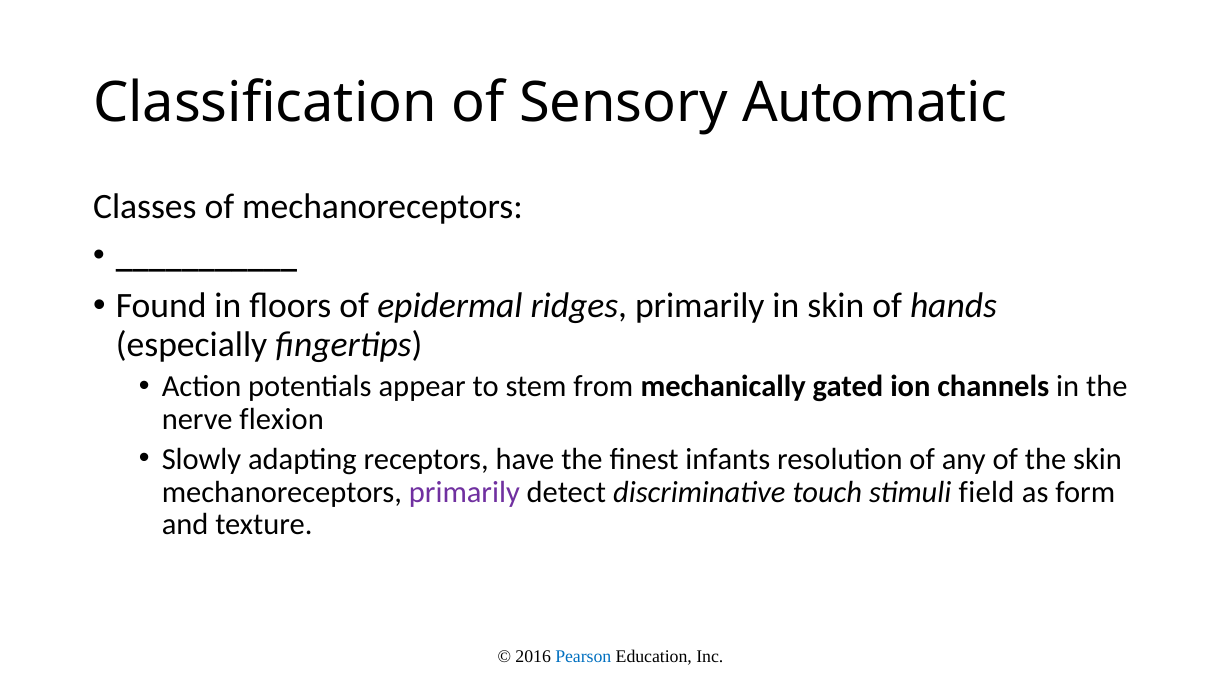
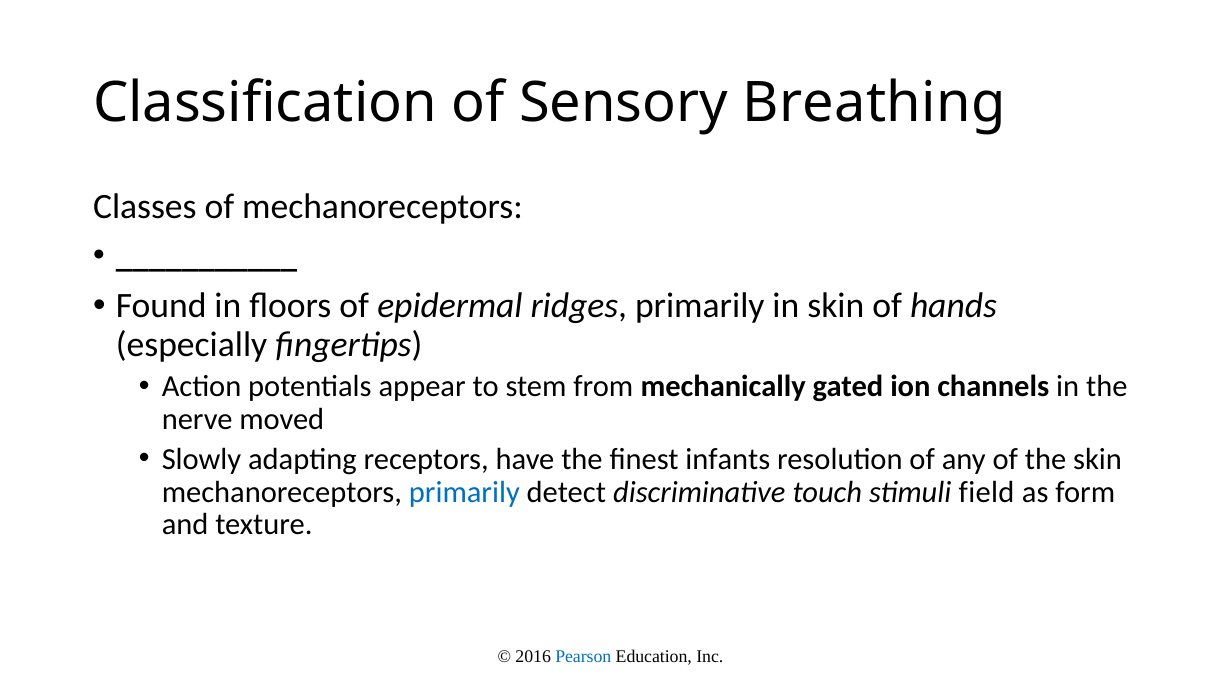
Automatic: Automatic -> Breathing (874, 103)
flexion: flexion -> moved (282, 420)
primarily colour: purple -> blue (464, 492)
